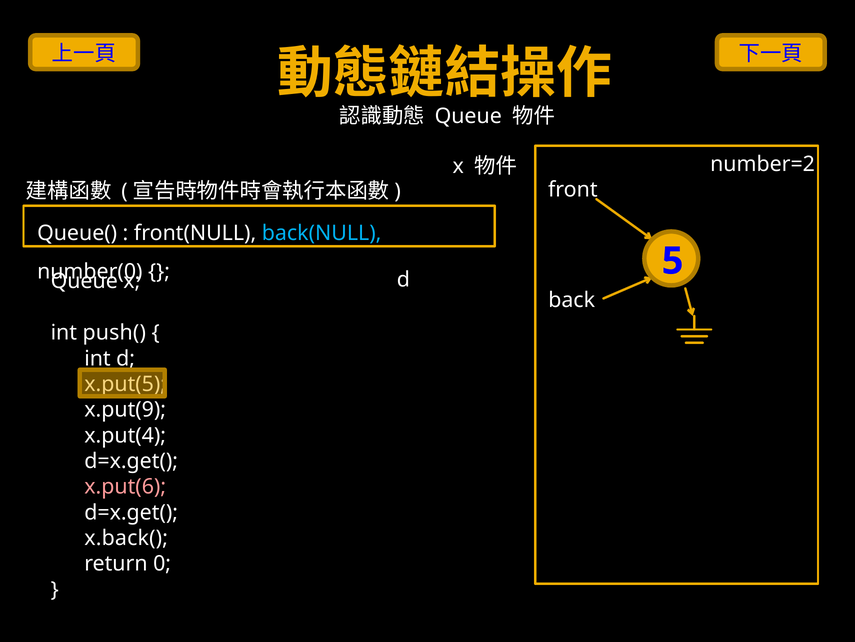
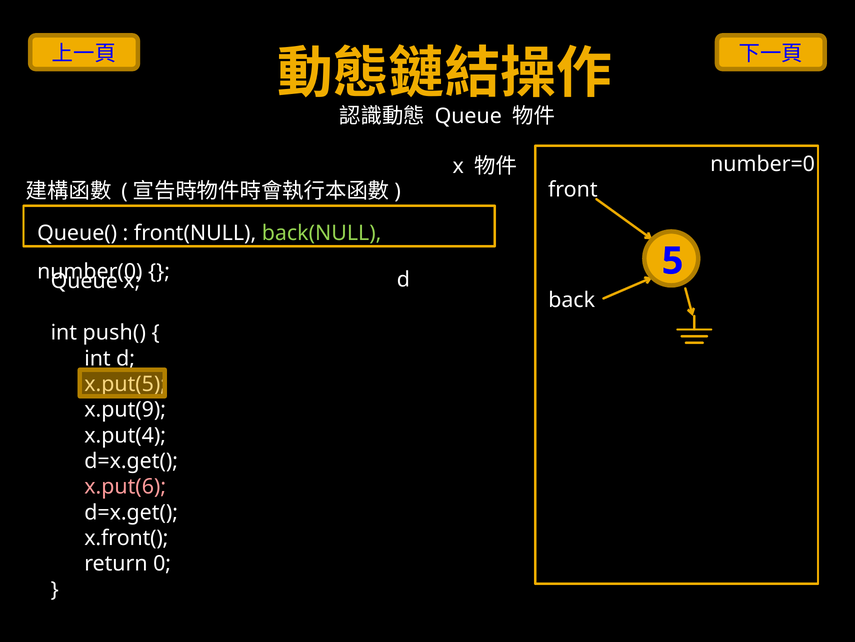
number=2: number=2 -> number=0 (763, 164)
back(NULL colour: light blue -> light green (322, 233)
x.back(: x.back( -> x.front( (126, 538)
